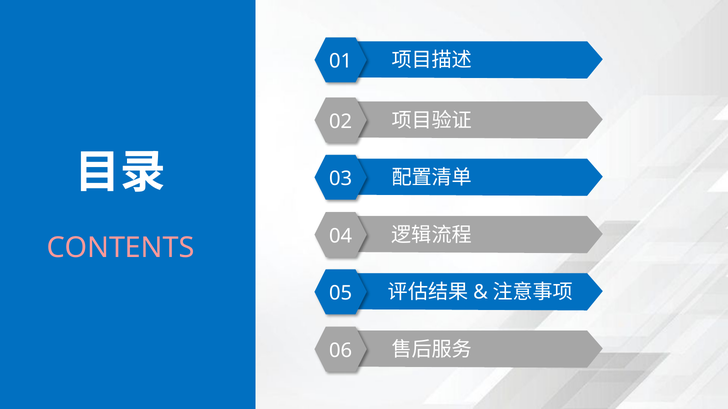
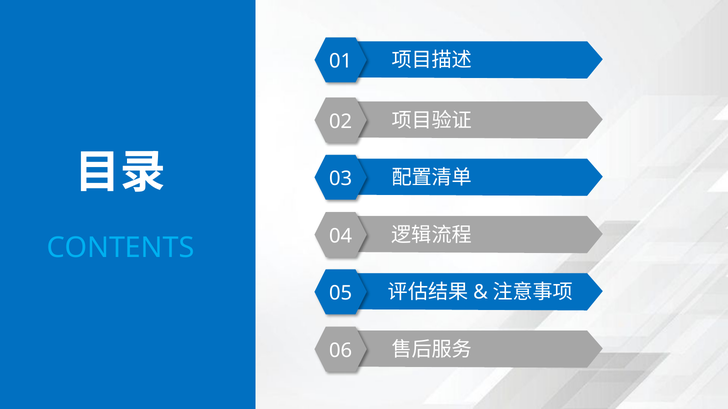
CONTENTS colour: pink -> light blue (121, 248)
